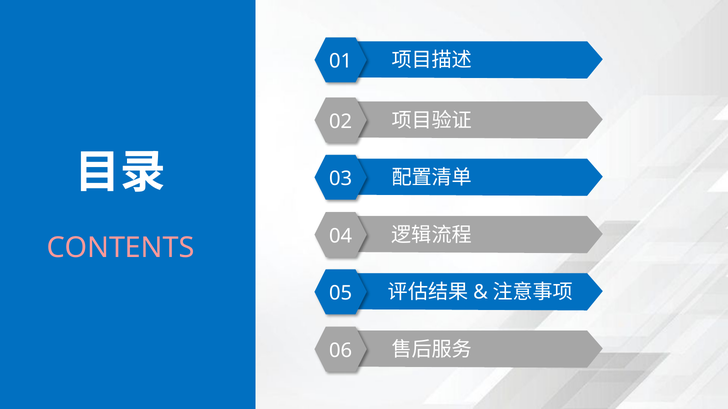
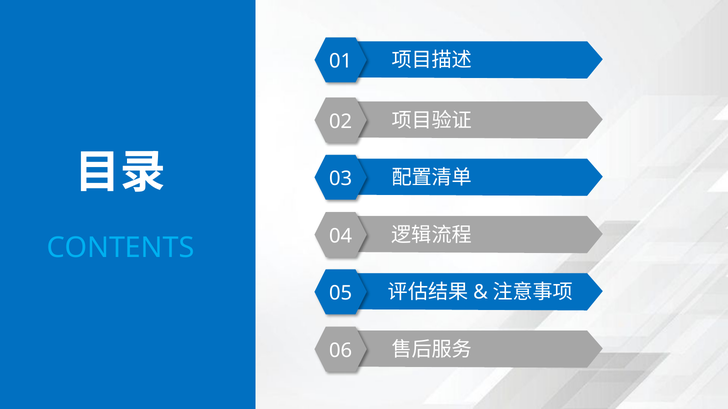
CONTENTS colour: pink -> light blue (121, 248)
